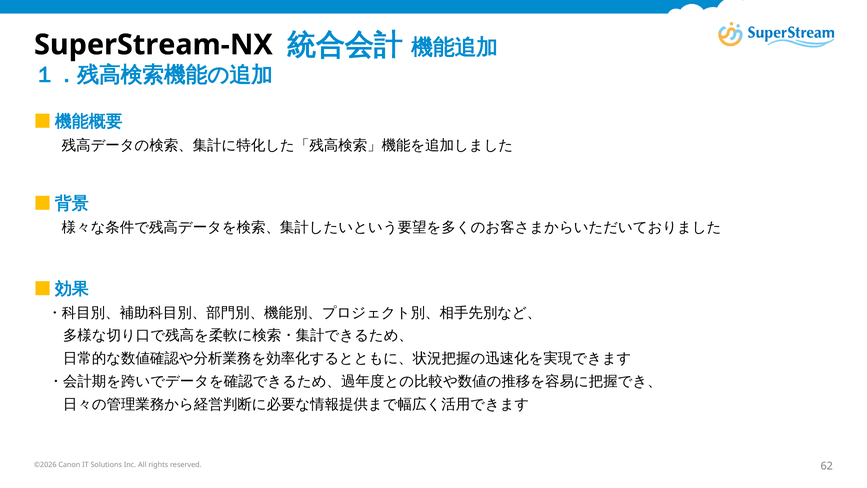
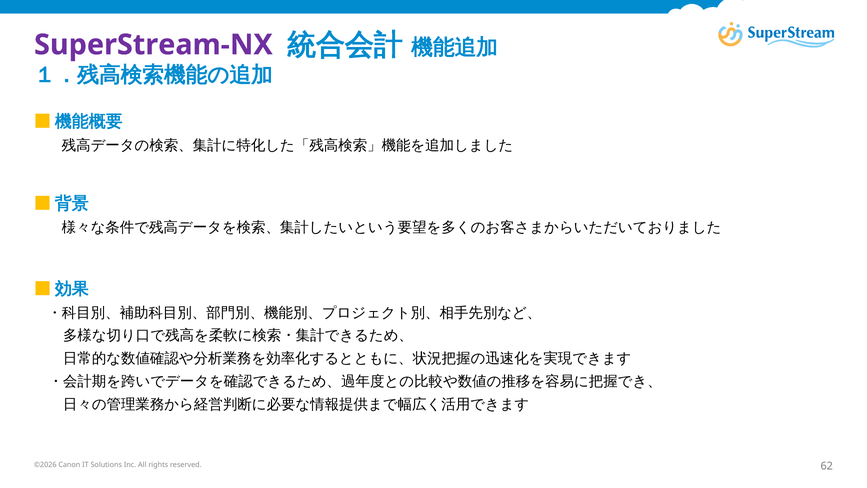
SuperStream-NX colour: black -> purple (153, 45)
